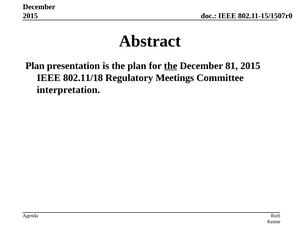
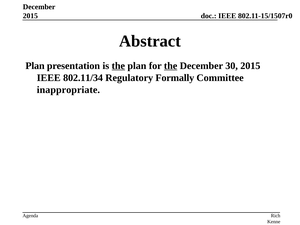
the underline: none -> present (118, 66)
81: 81 -> 30 (232, 66)
802.11/18: 802.11/18 -> 802.11/34 (83, 78)
Meetings: Meetings -> Formally (175, 78)
interpretation: interpretation -> inappropriate (68, 90)
